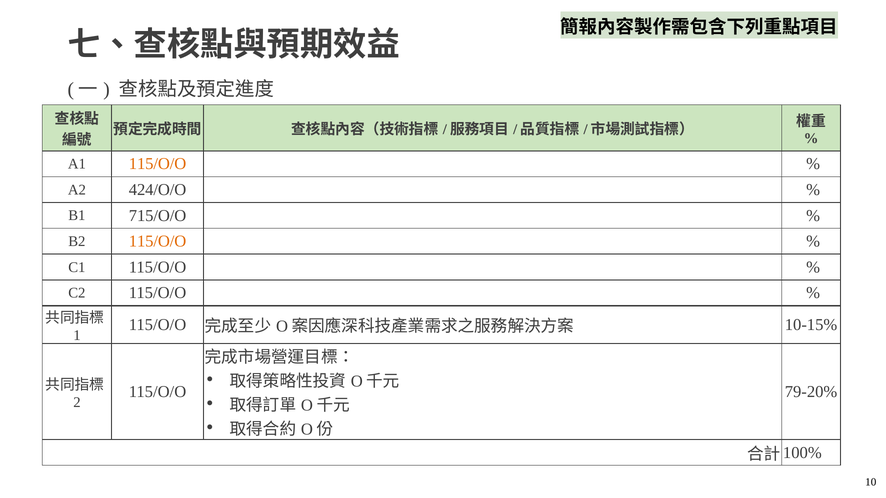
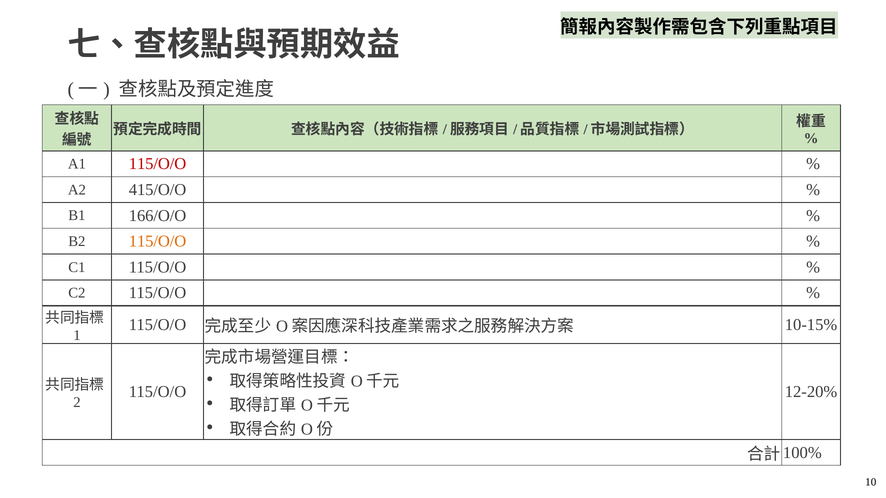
115/O/O colour: orange -> red (158, 164)
424/O/O: 424/O/O -> 415/O/O (158, 190)
715/O/O: 715/O/O -> 166/O/O (158, 216)
79-20%: 79-20% -> 12-20% (811, 392)
